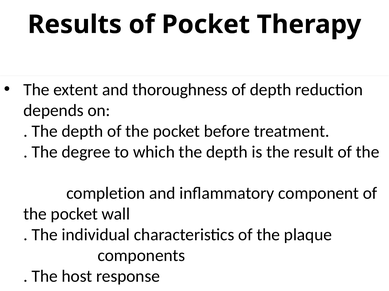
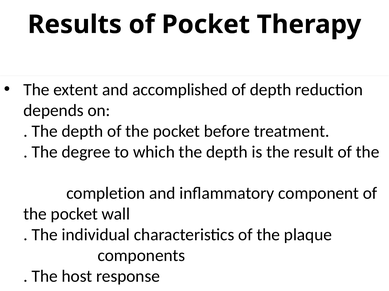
thoroughness: thoroughness -> accomplished (180, 90)
